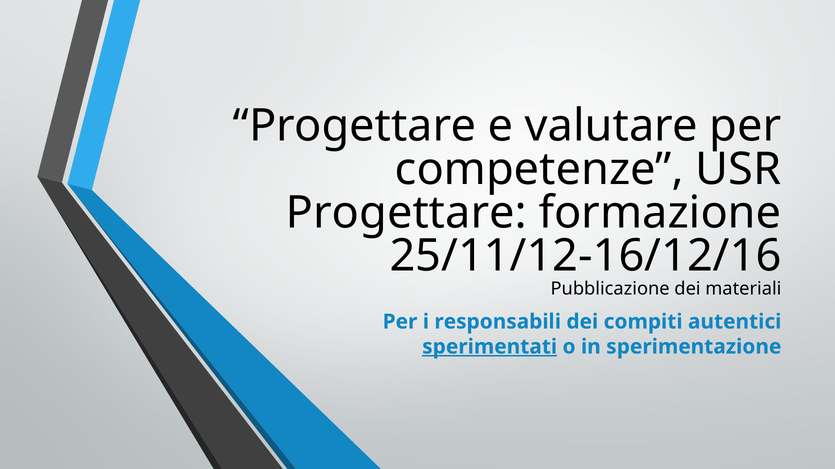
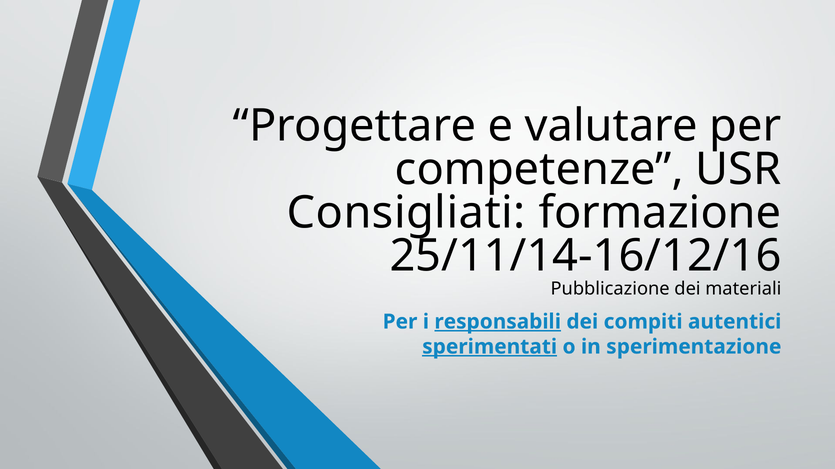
Progettare: Progettare -> Consigliati (406, 213)
25/11/12-16/12/16: 25/11/12-16/12/16 -> 25/11/14-16/12/16 (585, 256)
responsabili underline: none -> present (498, 322)
